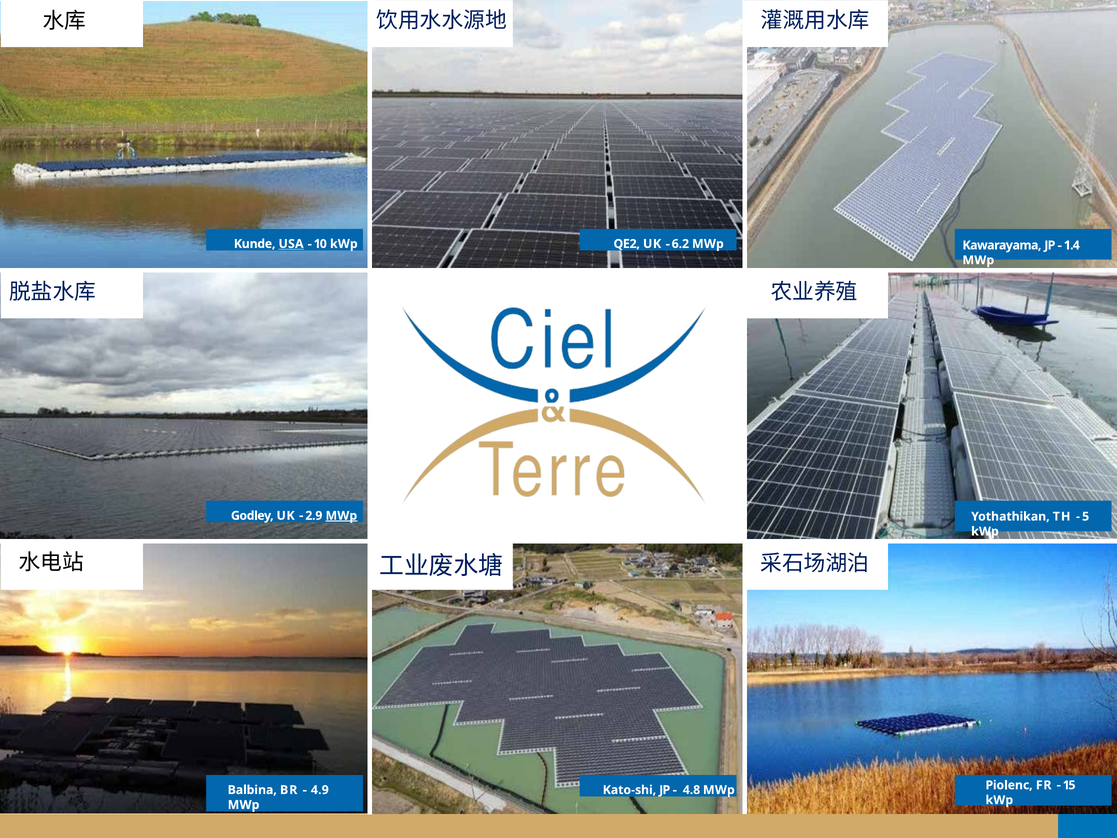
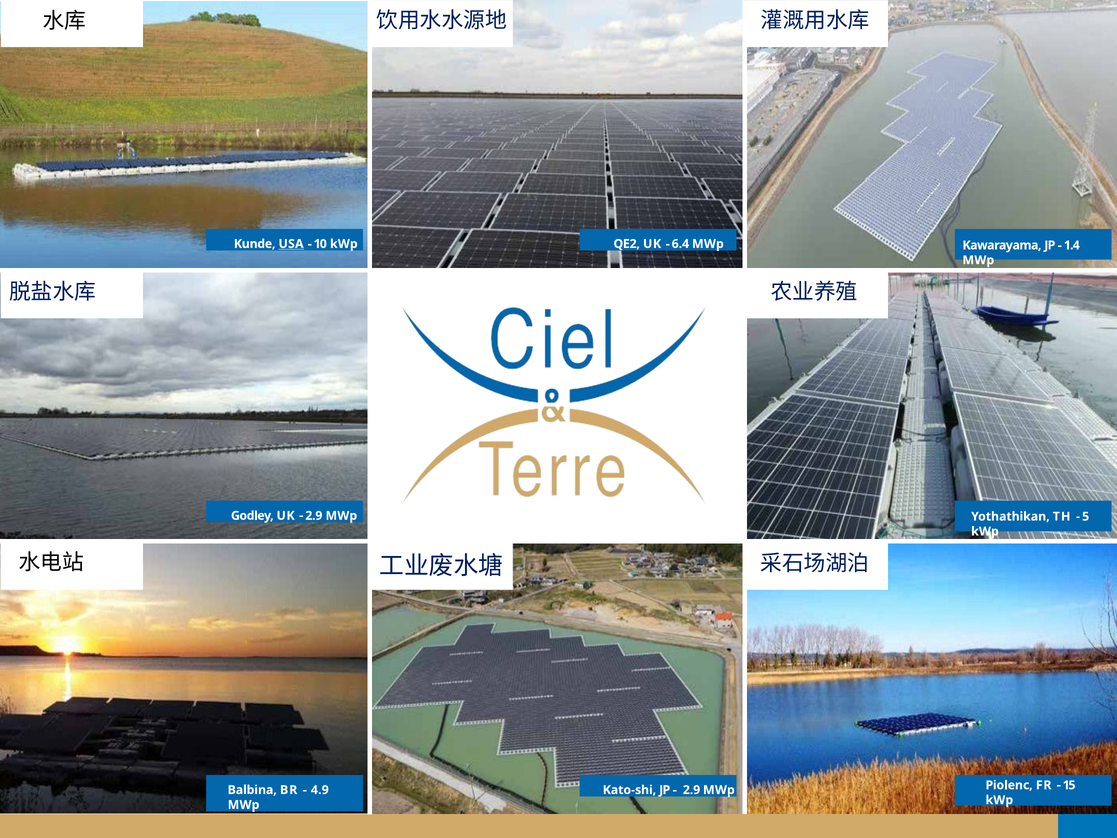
6.2: 6.2 -> 6.4 (680, 244)
MWp underline: present -> none (341, 516)
4.8: 4.8 -> 2.9 (692, 790)
